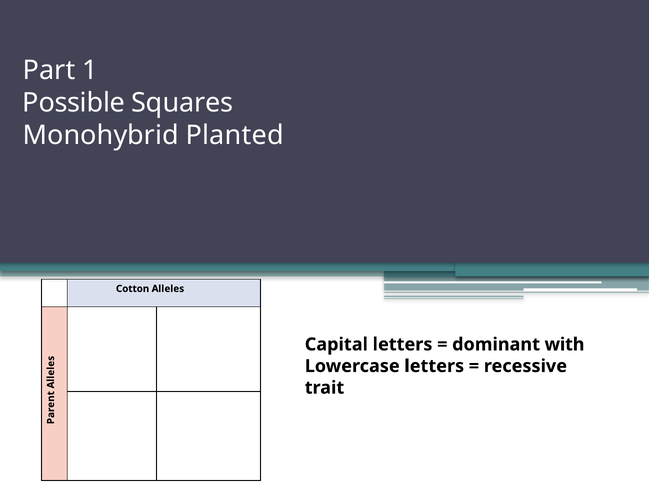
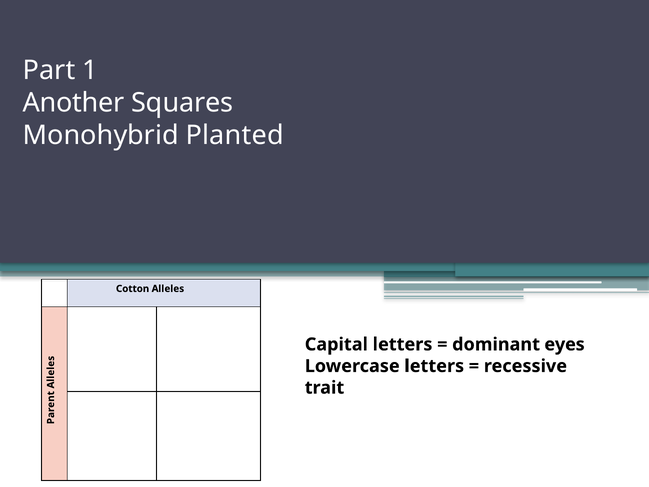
Possible: Possible -> Another (74, 103)
with: with -> eyes (565, 344)
